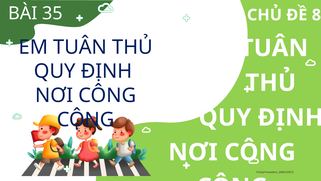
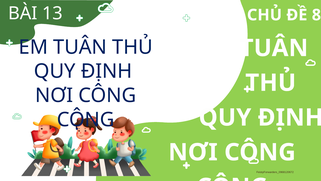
35: 35 -> 13 (52, 13)
